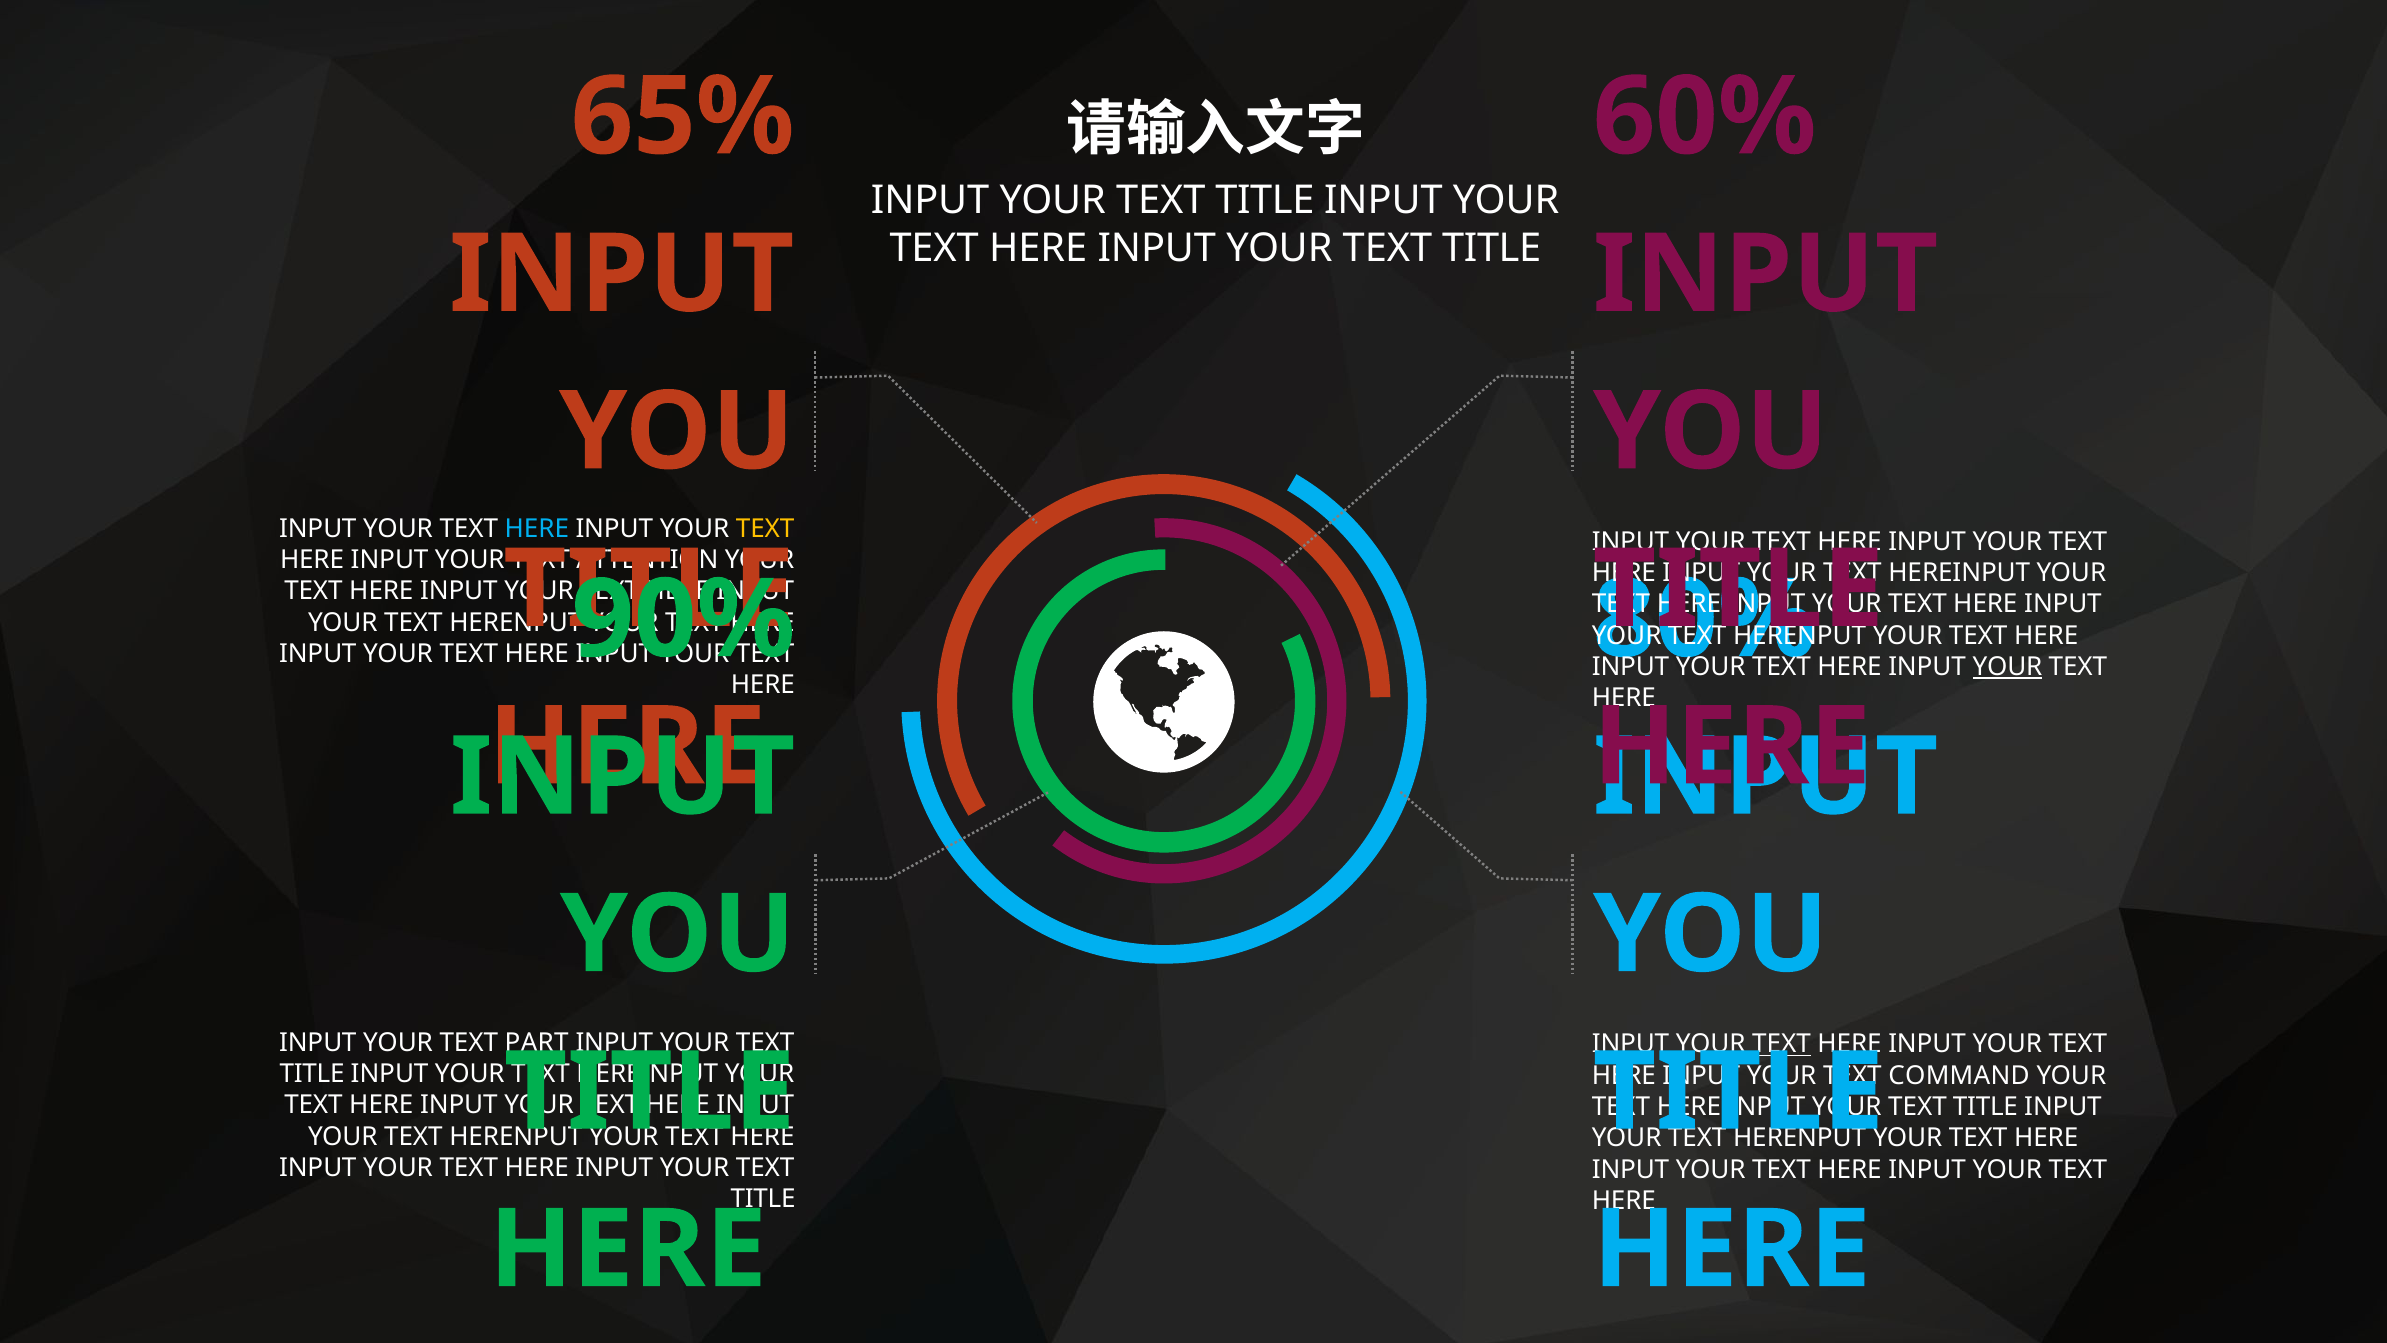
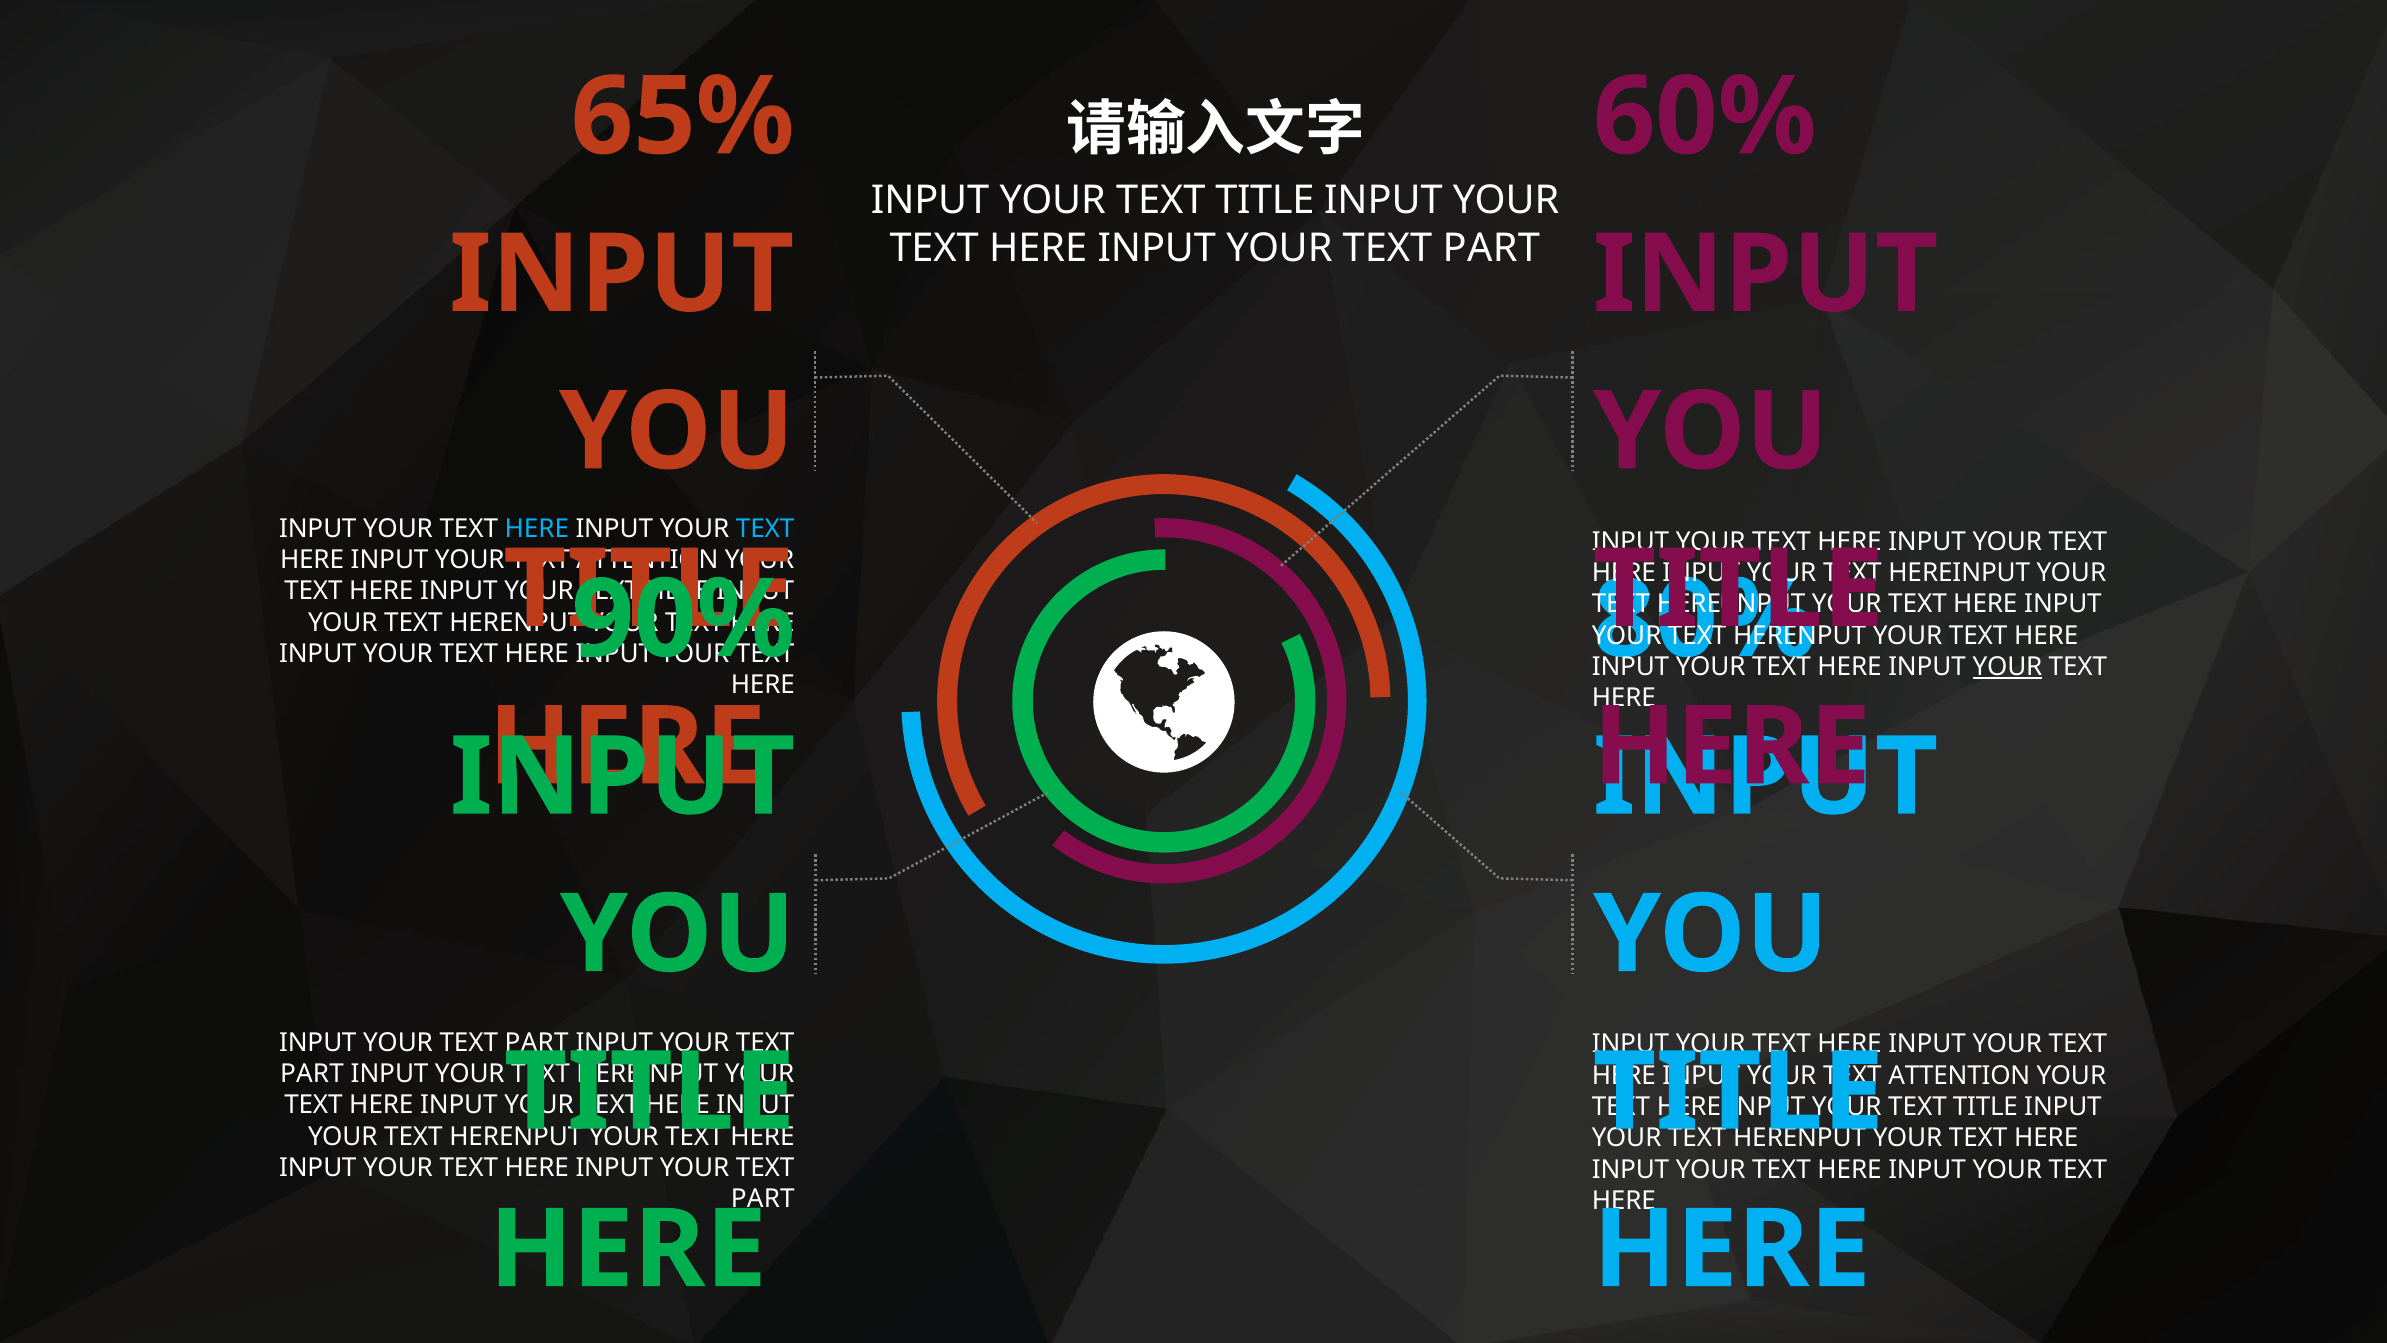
TITLE: TITLE -> PART (1491, 248)
TEXT colour: yellow -> light blue (765, 528)
TEXT underline: present -> none (1782, 1044)
TITLE: TITLE -> PART (312, 1074)
COMMAND: COMMAND -> ATTENTION (1959, 1075)
TITLE: TITLE -> PART (763, 1199)
